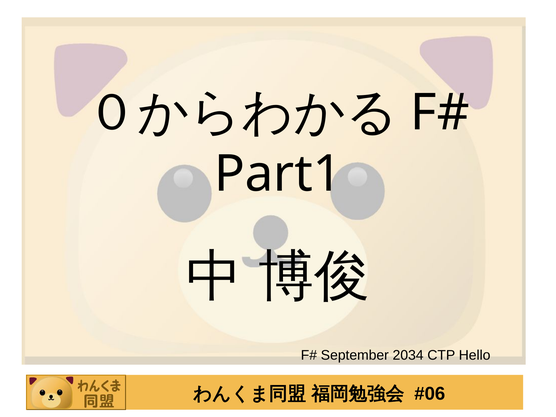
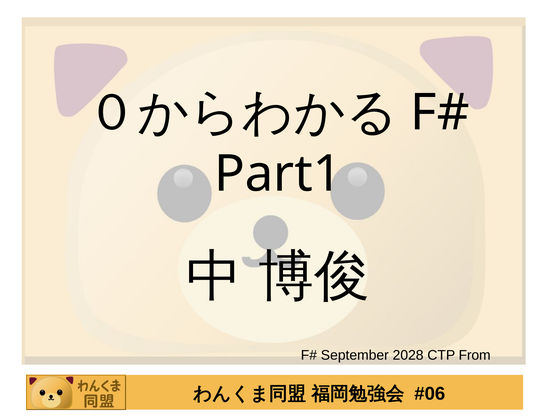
2034: 2034 -> 2028 (408, 355)
Hello: Hello -> From (475, 355)
